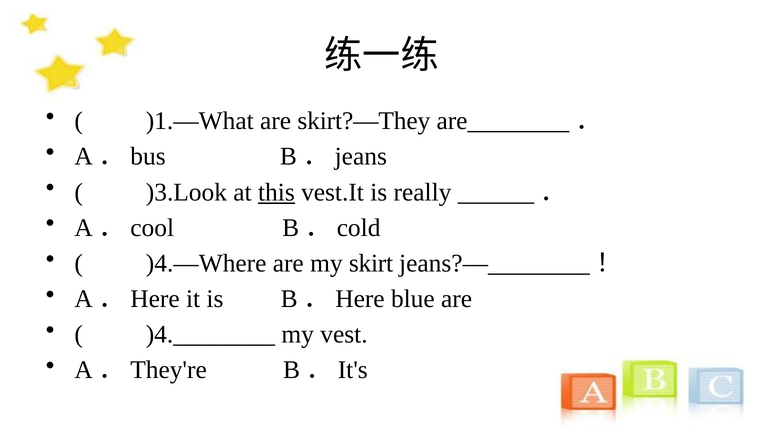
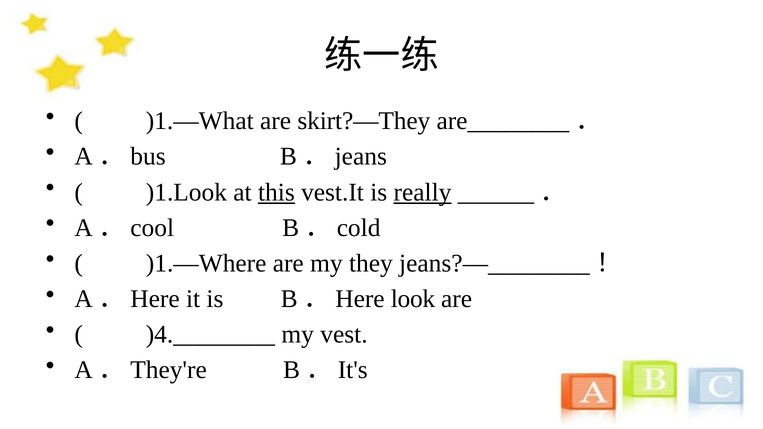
)3.Look: )3.Look -> )1.Look (186, 192)
really underline: none -> present (423, 192)
)4.—Where: )4.—Where -> )1.—Where (206, 263)
skirt: skirt -> they (371, 263)
blue: blue -> look (413, 299)
